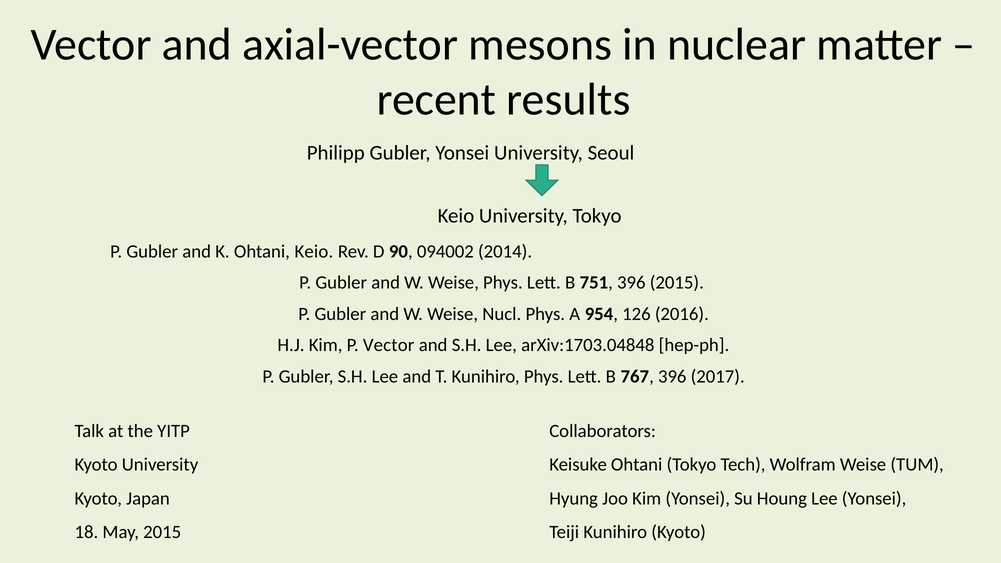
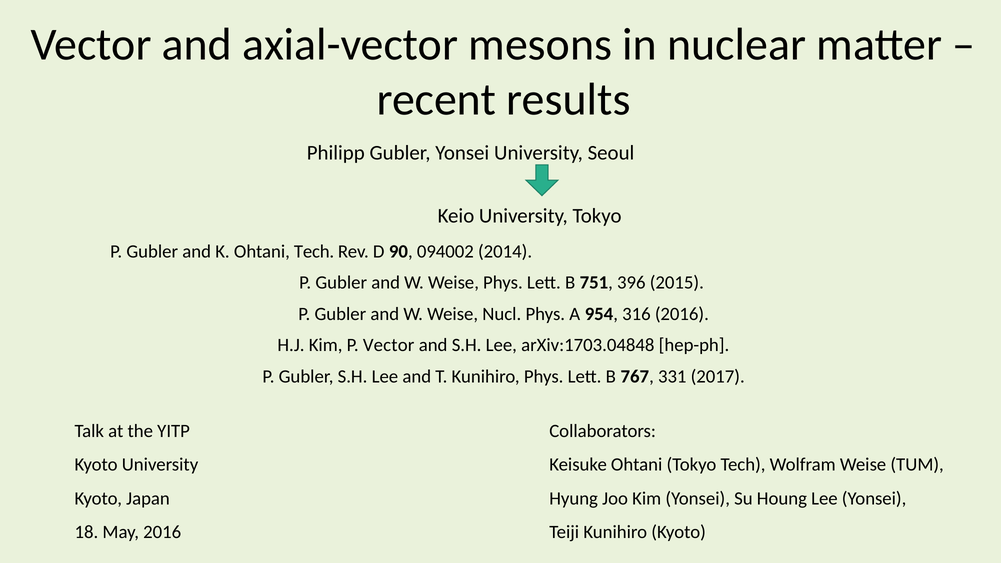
Ohtani Keio: Keio -> Tech (314, 251)
126: 126 -> 316 (636, 314)
767 396: 396 -> 331 (672, 376)
May 2015: 2015 -> 2016 (162, 532)
